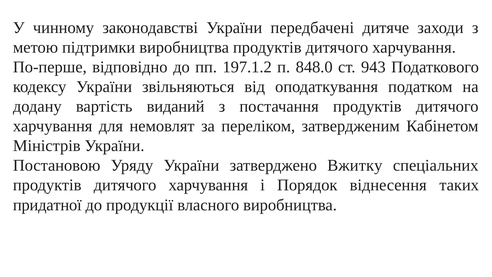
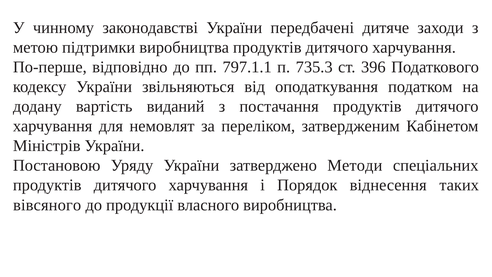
197.1.2: 197.1.2 -> 797.1.1 (247, 67)
848.0: 848.0 -> 735.3 (314, 67)
943: 943 -> 396 (373, 67)
Вжитку: Вжитку -> Методи (355, 165)
придатної: придатної -> вівсяного (47, 205)
